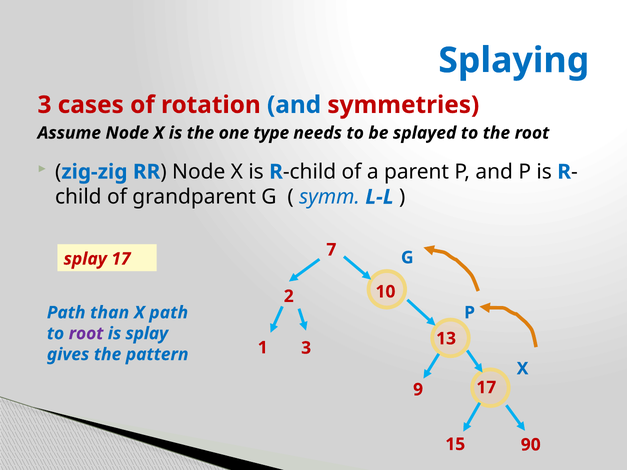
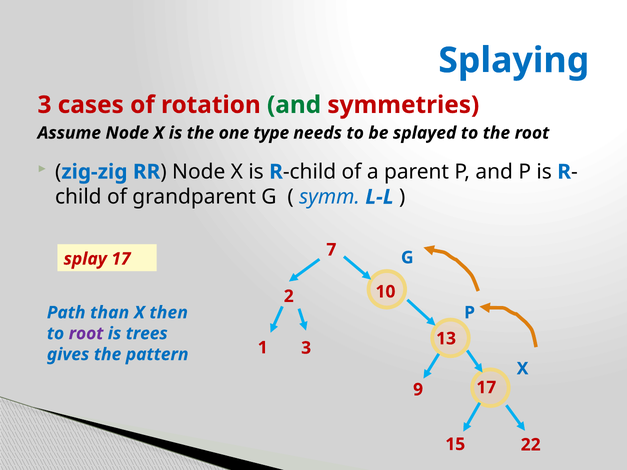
and colour: blue -> green (294, 105)
X path: path -> then (169, 313)
is splay: splay -> trees (147, 334)
90: 90 -> 22 (531, 445)
